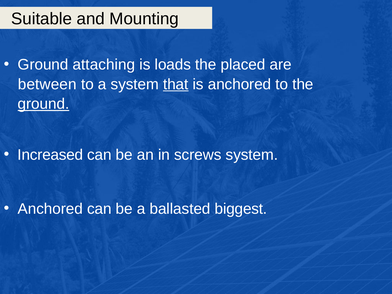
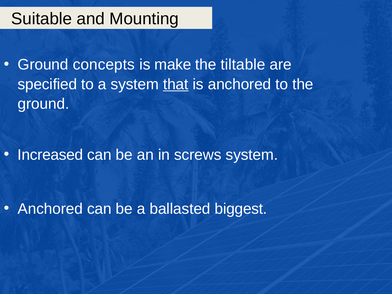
attaching: attaching -> concepts (104, 65)
loads: loads -> make (173, 65)
placed: placed -> tiltable (243, 65)
between: between -> specified (47, 84)
ground underline: present -> none (43, 104)
